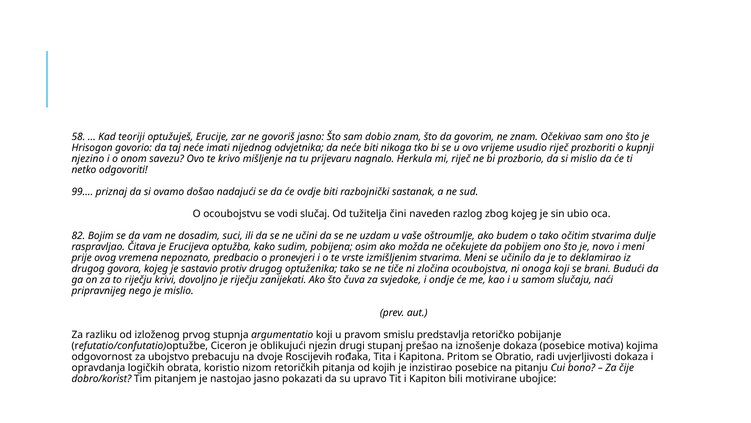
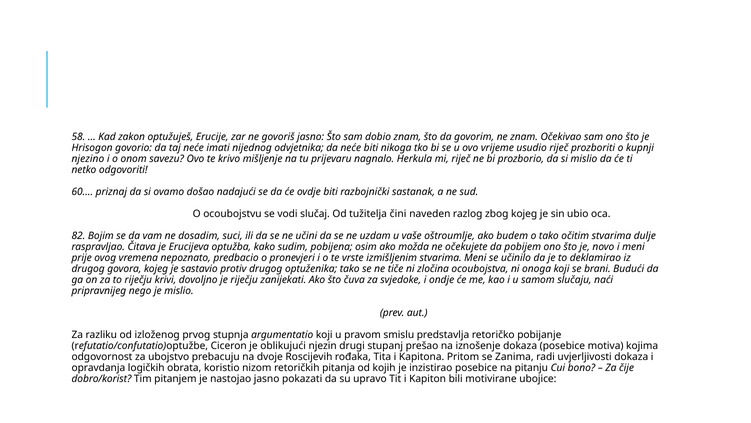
teoriji: teoriji -> zakon (132, 137)
99…: 99… -> 60… (82, 192)
Obratio: Obratio -> Zanima (514, 356)
